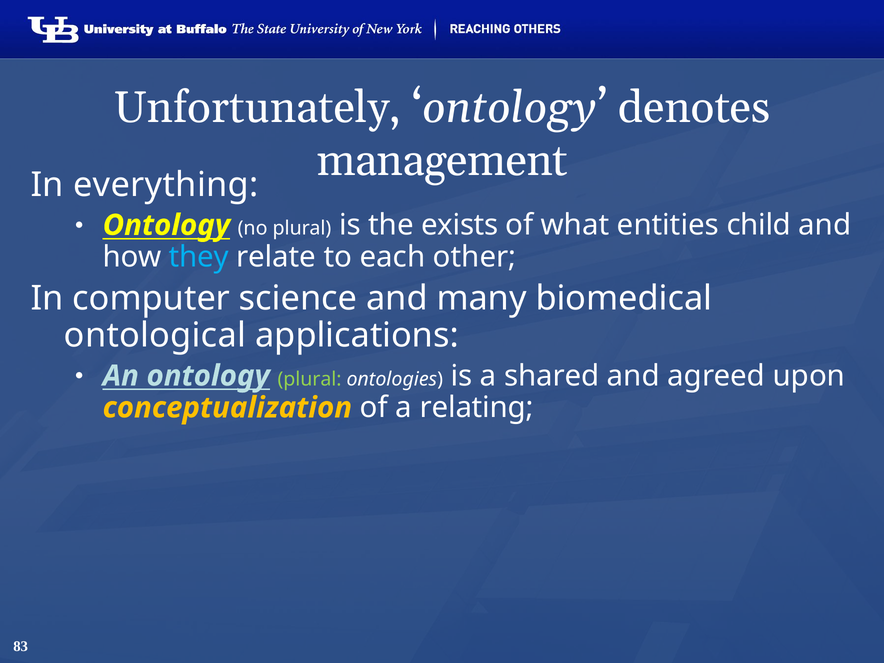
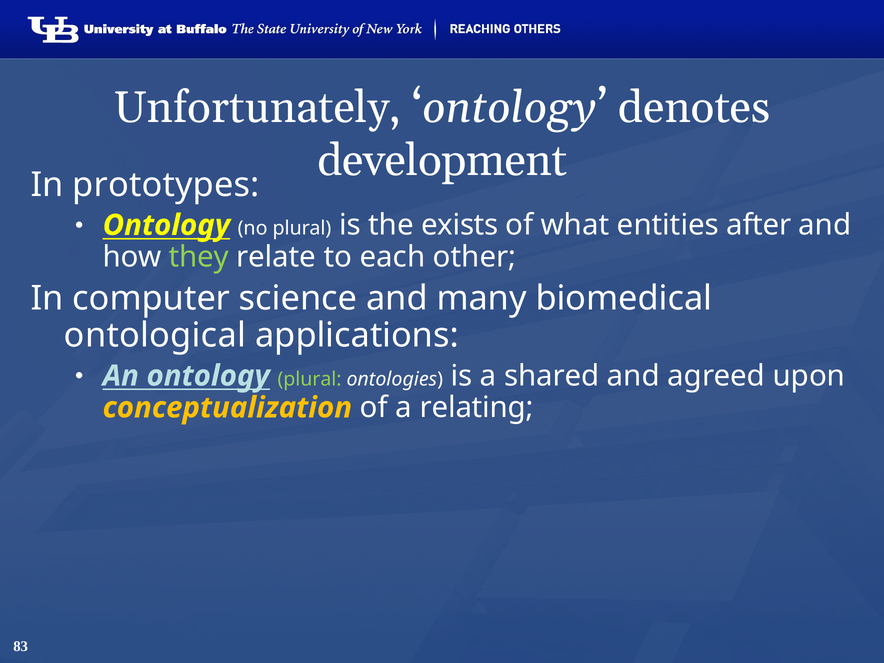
management: management -> development (442, 161)
everything: everything -> prototypes (166, 185)
child: child -> after (759, 225)
they colour: light blue -> light green (199, 257)
